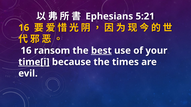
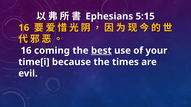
5:21: 5:21 -> 5:15 (145, 16)
ransom: ransom -> coming (52, 51)
time[i underline: present -> none (34, 62)
